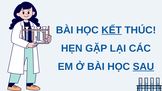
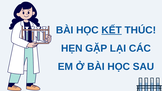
SAU underline: present -> none (143, 67)
